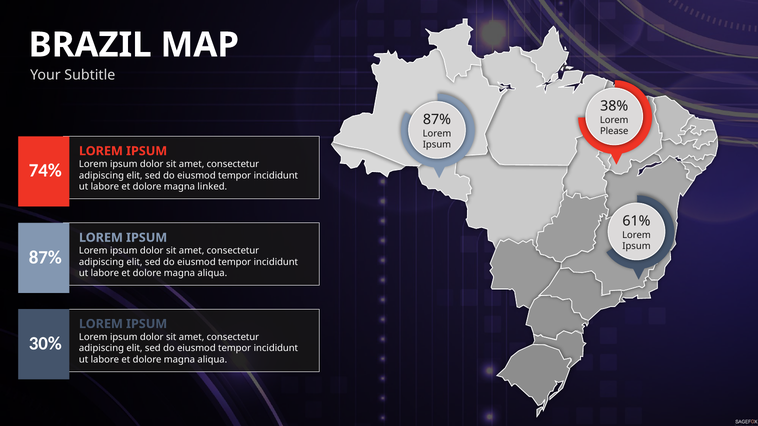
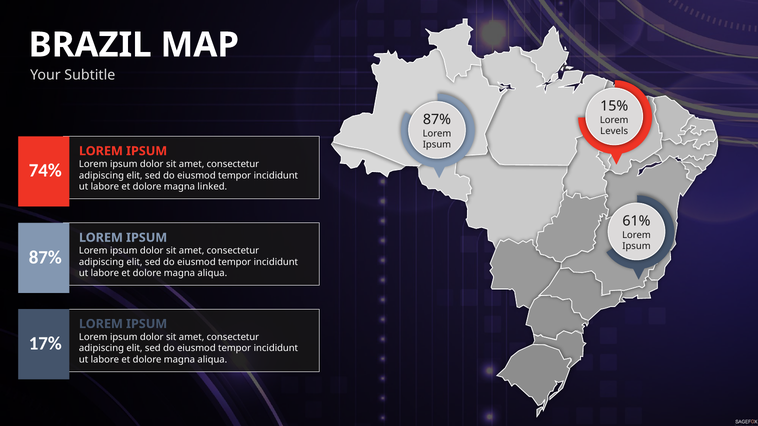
38%: 38% -> 15% (614, 106)
Please: Please -> Levels (614, 131)
30%: 30% -> 17% (45, 344)
